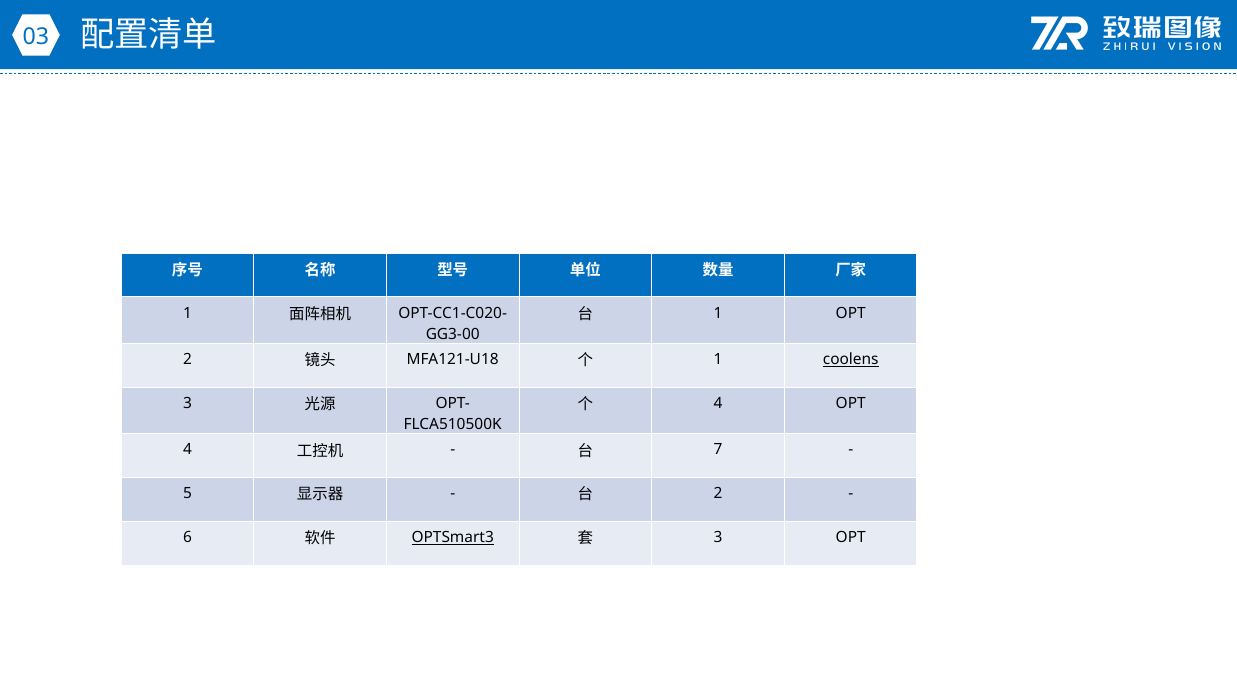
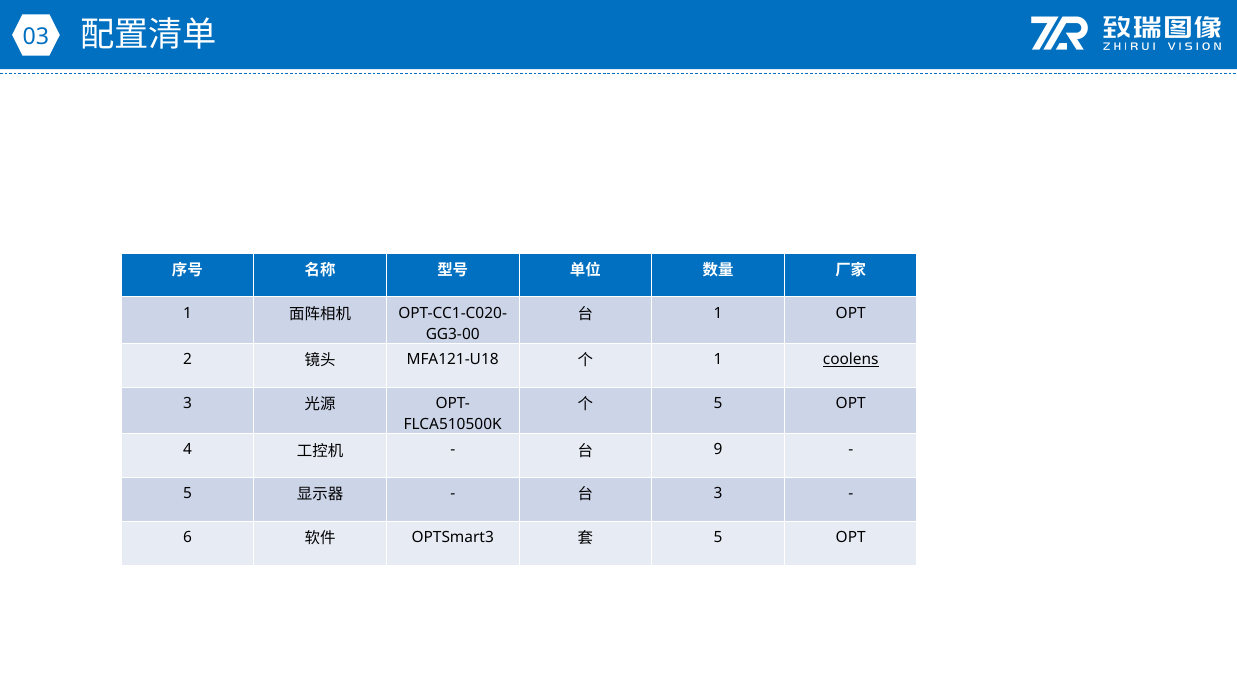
4: 4 -> 5 (718, 403)
7: 7 -> 9 (718, 450)
2: 2 -> 3 (718, 493)
OPTSmart3 underline: present -> none (453, 537)
3: 3 -> 5 (718, 537)
